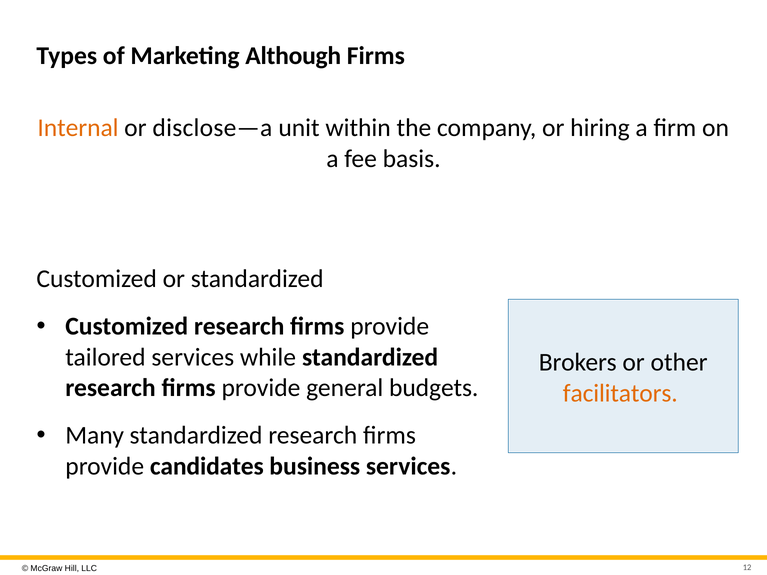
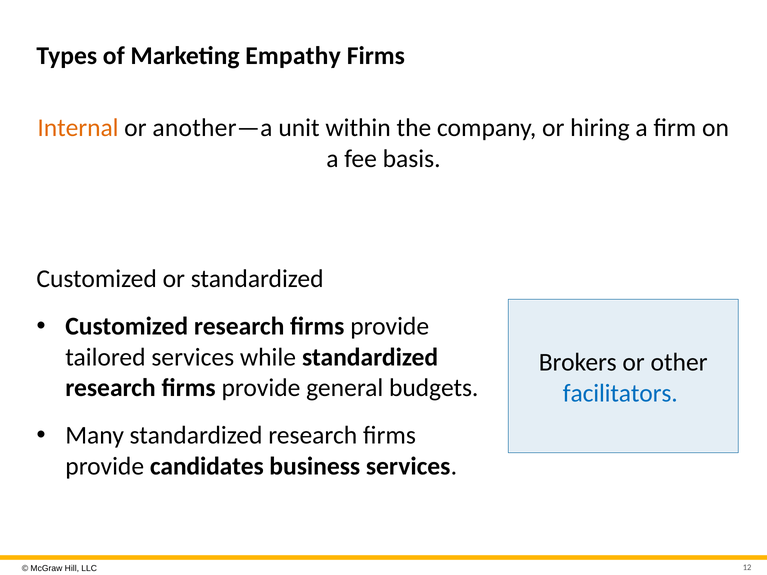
Although: Although -> Empathy (293, 56)
disclose—a: disclose—a -> another—a (212, 128)
facilitators colour: orange -> blue (620, 393)
